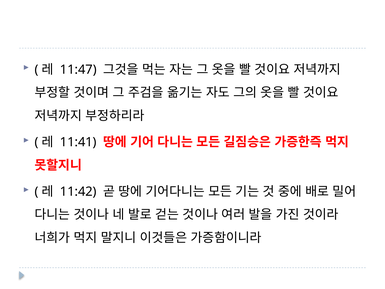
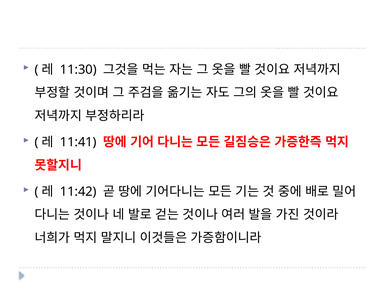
11:47: 11:47 -> 11:30 (78, 70)
